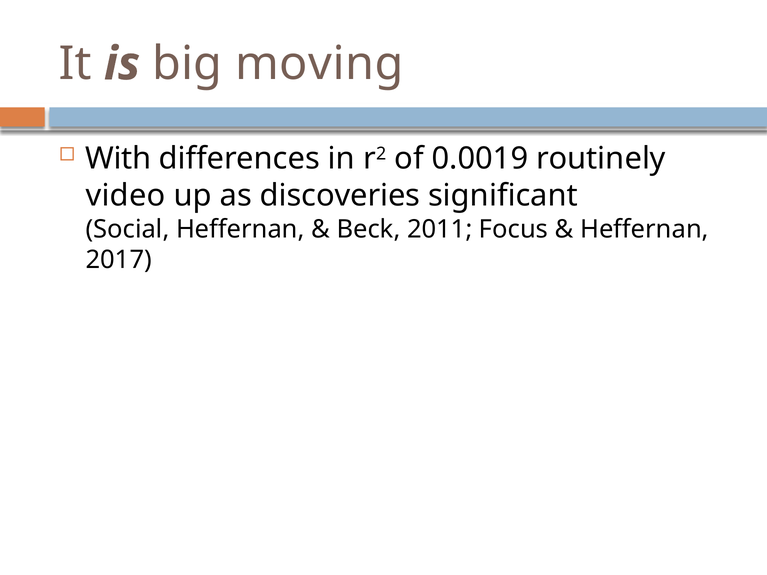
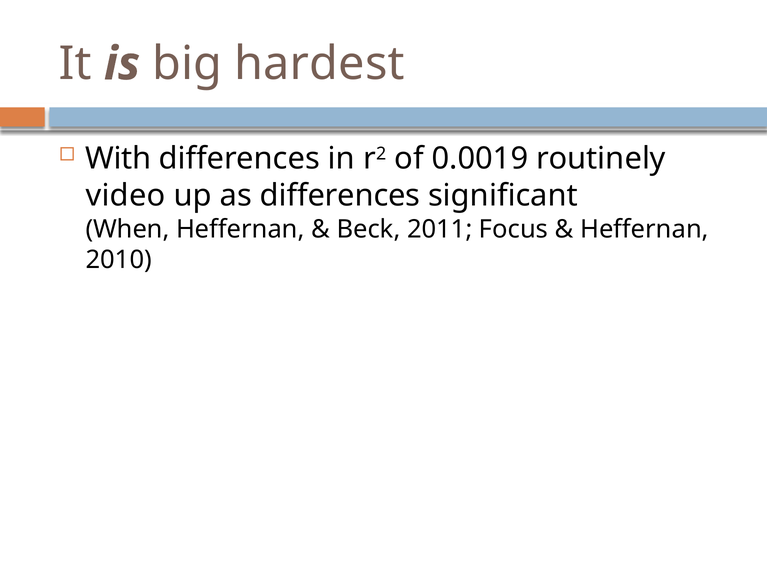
moving: moving -> hardest (319, 64)
as discoveries: discoveries -> differences (340, 196)
Social: Social -> When (128, 229)
2017: 2017 -> 2010 (119, 260)
